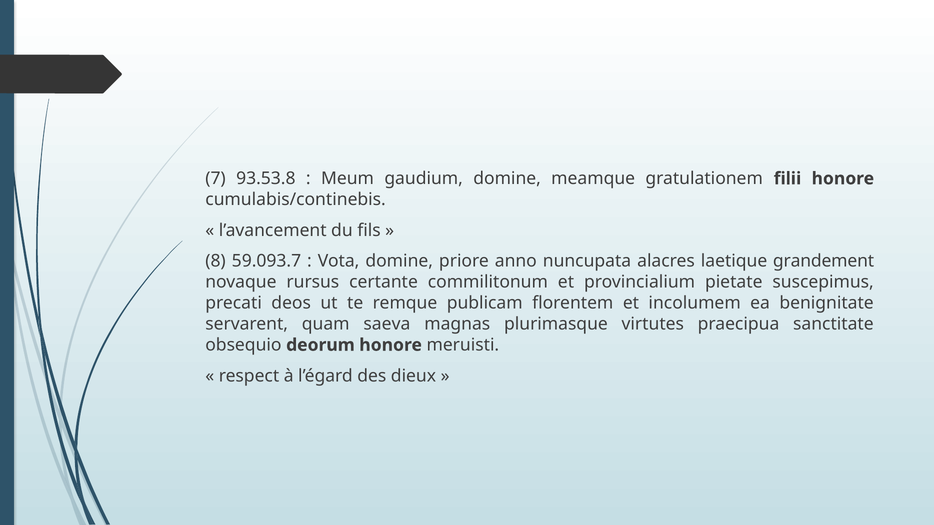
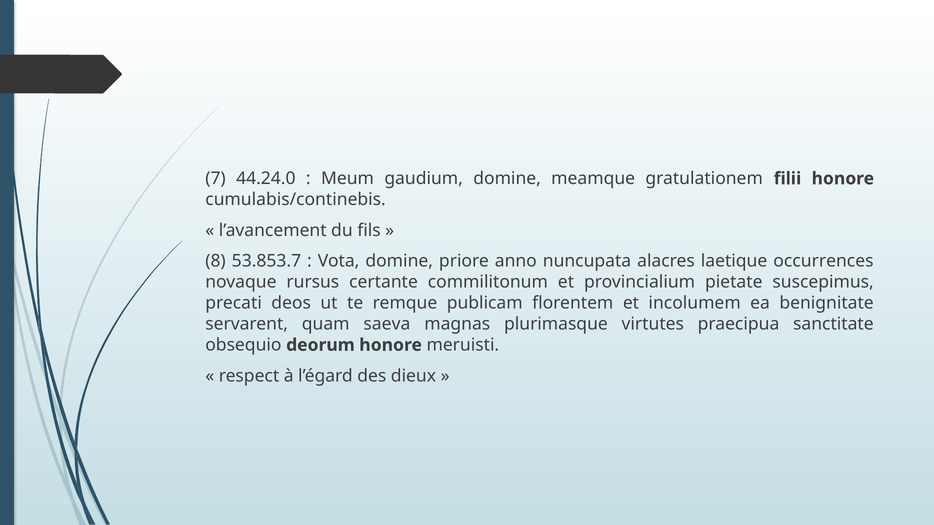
93.53.8: 93.53.8 -> 44.24.0 (266, 179)
59.093.7: 59.093.7 -> 53.853.7 (266, 261)
grandement: grandement -> occurrences (823, 261)
